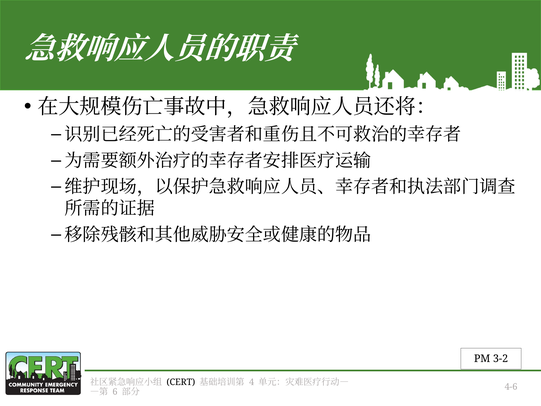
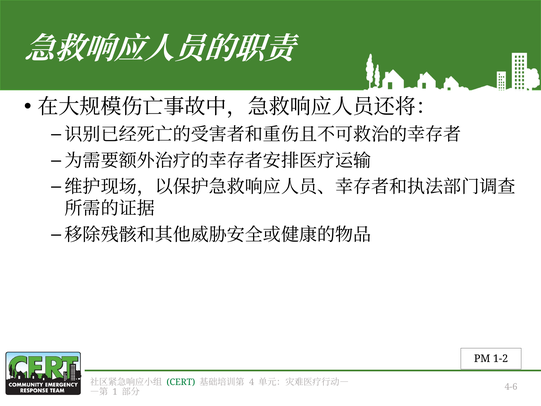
3-2: 3-2 -> 1-2 (501, 358)
CERT colour: black -> green (181, 382)
6: 6 -> 1 (115, 392)
